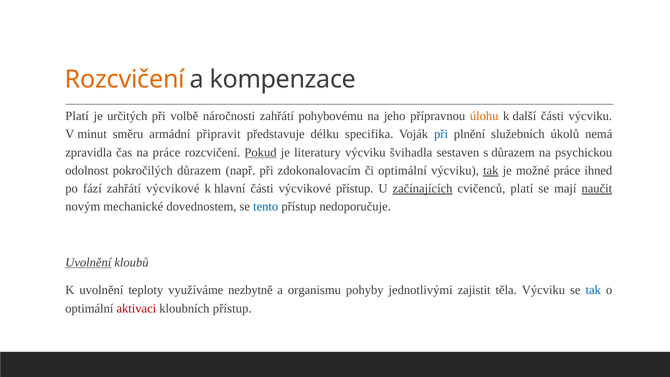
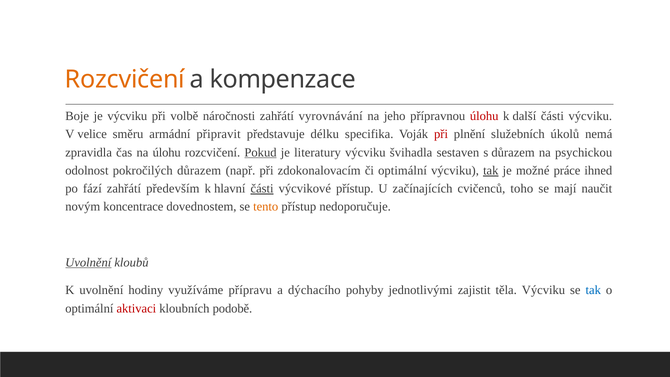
Platí: Platí -> Boje (77, 116)
je určitých: určitých -> výcviku (127, 116)
pohybovému: pohybovému -> vyrovnávání (331, 116)
úlohu colour: orange -> red (484, 116)
minut: minut -> velice (92, 134)
při colour: blue -> red (441, 134)
na práce: práce -> úlohu (167, 152)
zahřátí výcvikové: výcvikové -> především (173, 189)
části underline: none -> present (262, 189)
začínajících underline: present -> none (423, 189)
cvičenců platí: platí -> toho (522, 189)
naučit underline: present -> none (597, 189)
mechanické: mechanické -> koncentrace (133, 207)
tento colour: blue -> orange (266, 207)
teploty: teploty -> hodiny (146, 290)
nezbytně: nezbytně -> přípravu (250, 290)
organismu: organismu -> dýchacího (314, 290)
kloubních přístup: přístup -> podobě (232, 308)
